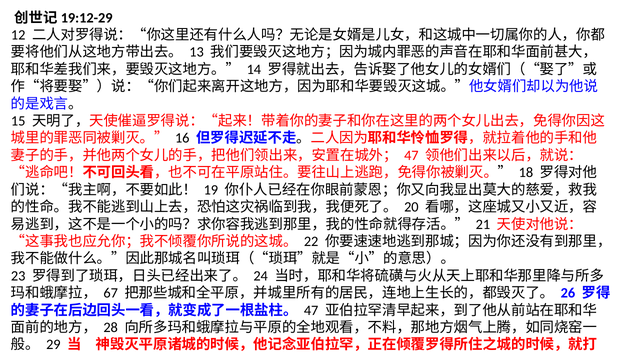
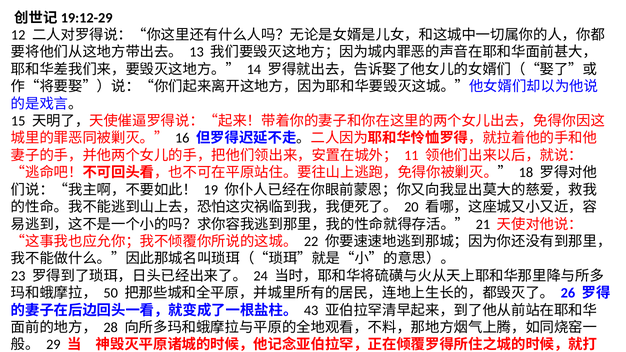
47: 47 -> 11 (411, 156)
67: 67 -> 50 (111, 293)
47: 47 -> 43 (311, 310)
